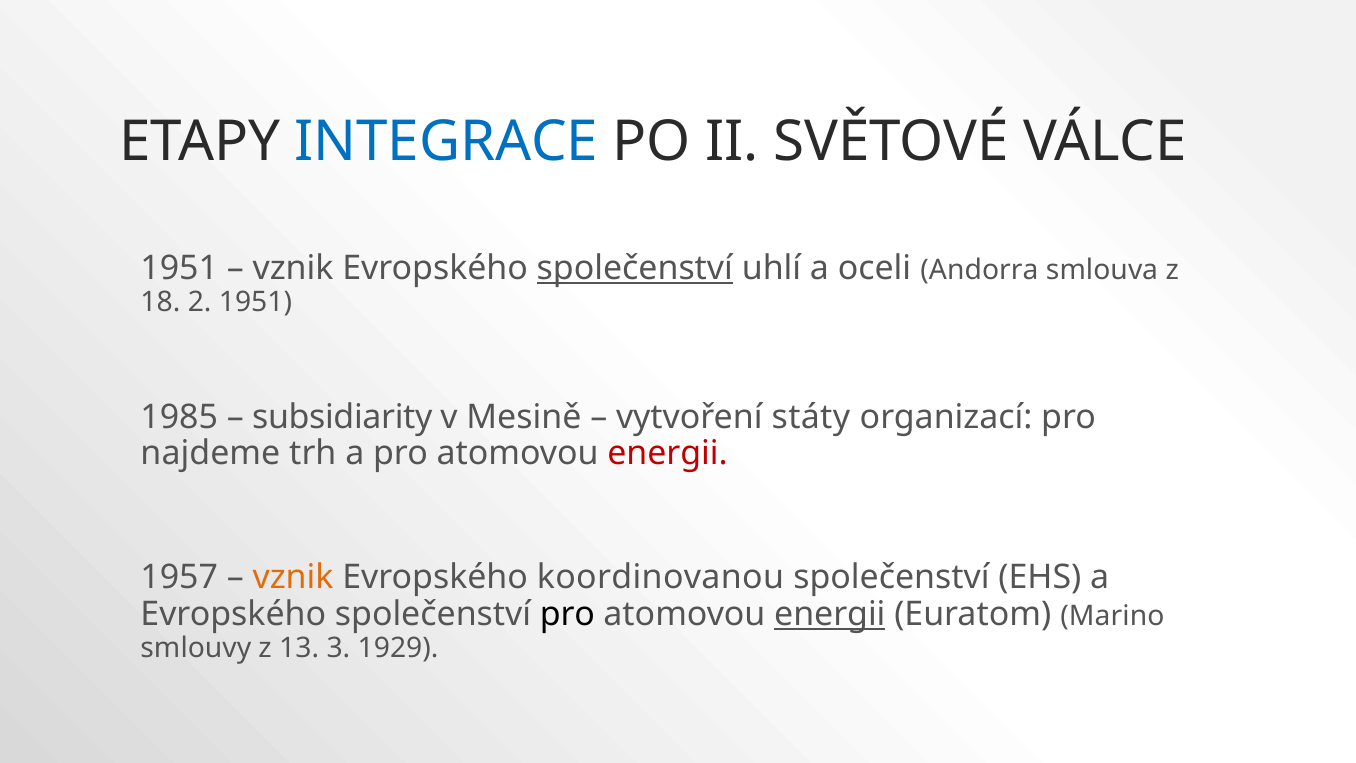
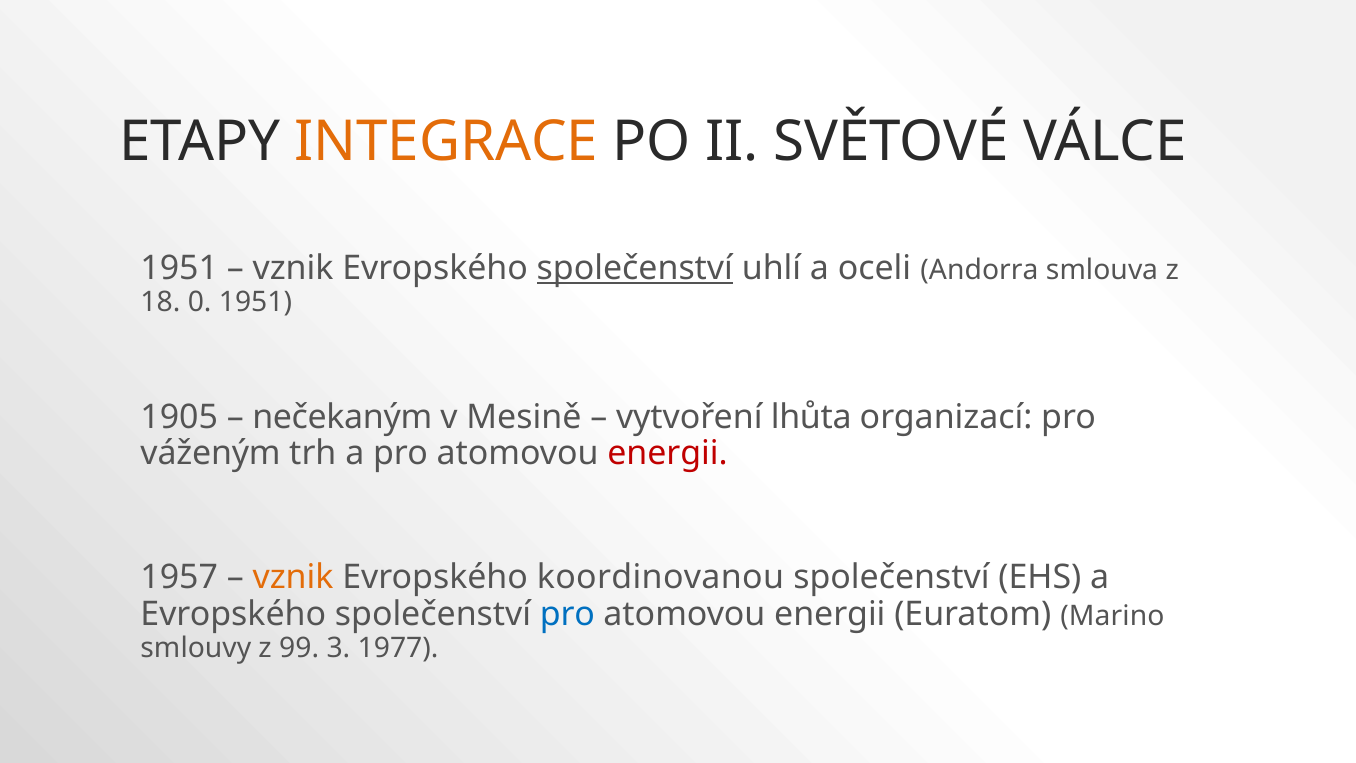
INTEGRACE colour: blue -> orange (446, 142)
2: 2 -> 0 (200, 302)
1985: 1985 -> 1905 (179, 417)
subsidiarity: subsidiarity -> nečekaným (342, 417)
státy: státy -> lhůta (811, 417)
najdeme: najdeme -> váženým (211, 454)
pro colour: black -> blue (567, 614)
energii underline: present -> none (830, 614)
13: 13 -> 99 (299, 648)
1929: 1929 -> 1977 (398, 648)
